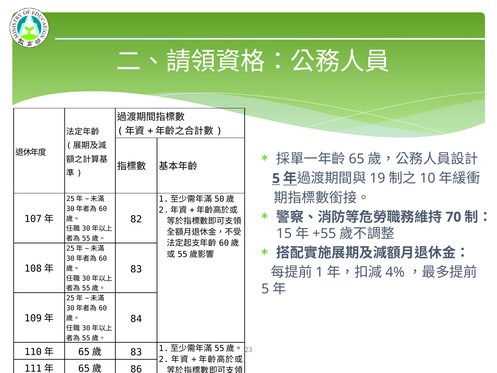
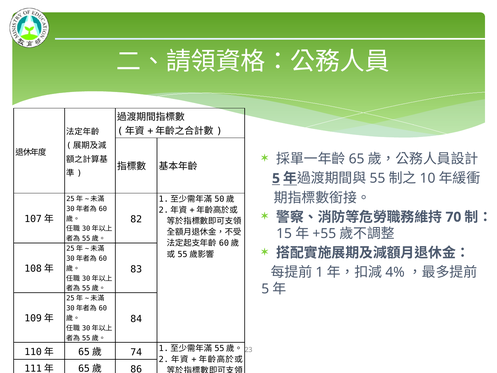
19: 19 -> 55 (377, 178)
83: 83 -> 74 (136, 352)
